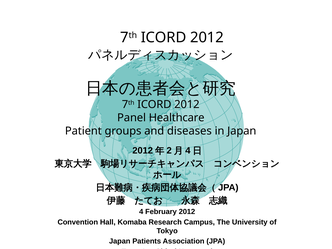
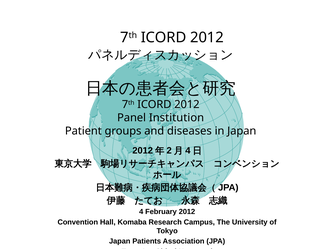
Healthcare: Healthcare -> Institution (176, 118)
